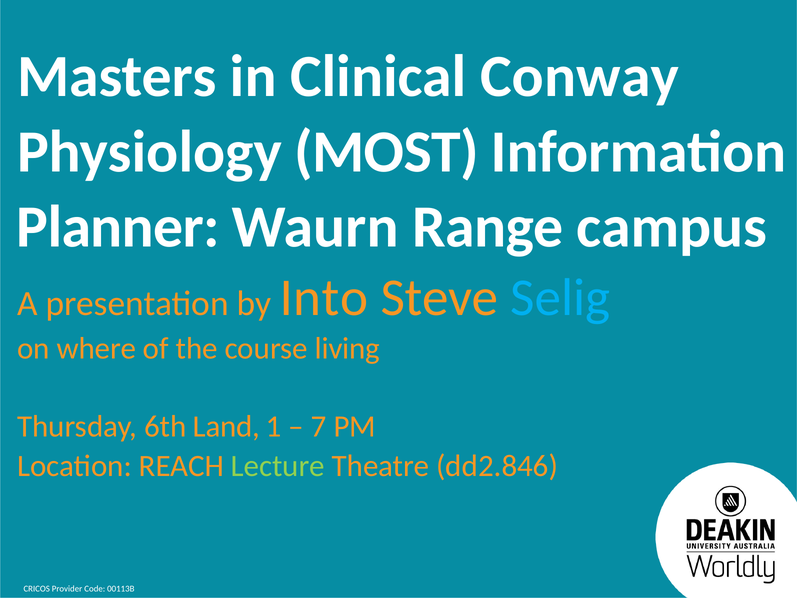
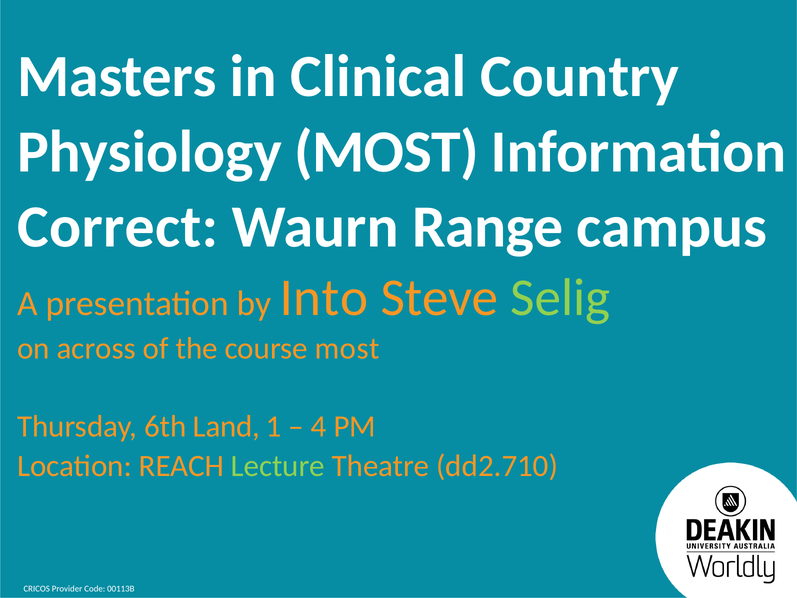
Conway: Conway -> Country (580, 77)
Planner: Planner -> Correct (118, 227)
Selig colour: light blue -> light green (560, 298)
where: where -> across (96, 348)
course living: living -> most (347, 348)
7: 7 -> 4 (319, 427)
dd2.846: dd2.846 -> dd2.710 (497, 466)
